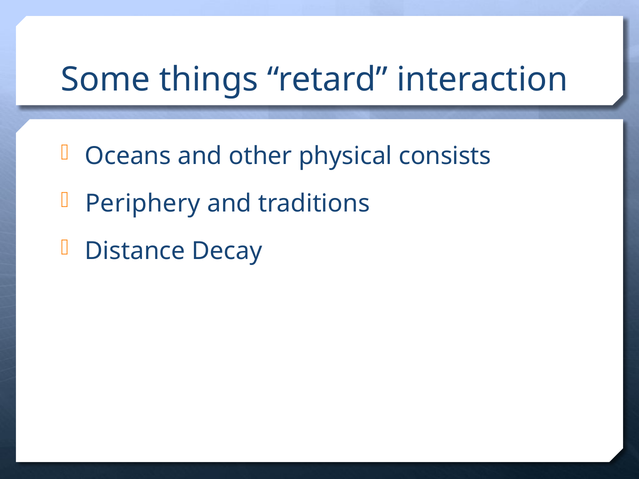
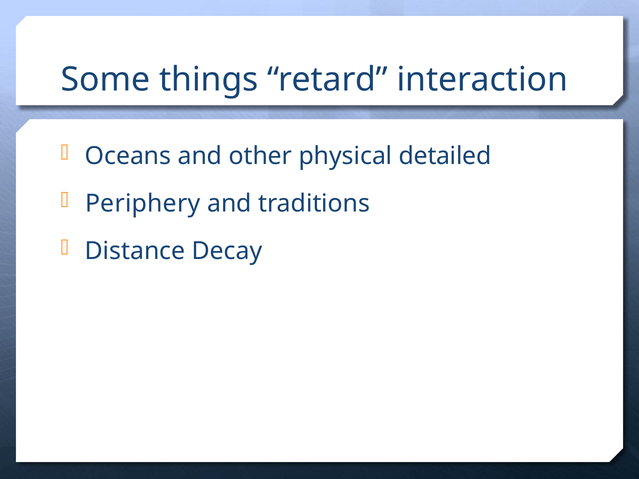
consists: consists -> detailed (445, 156)
